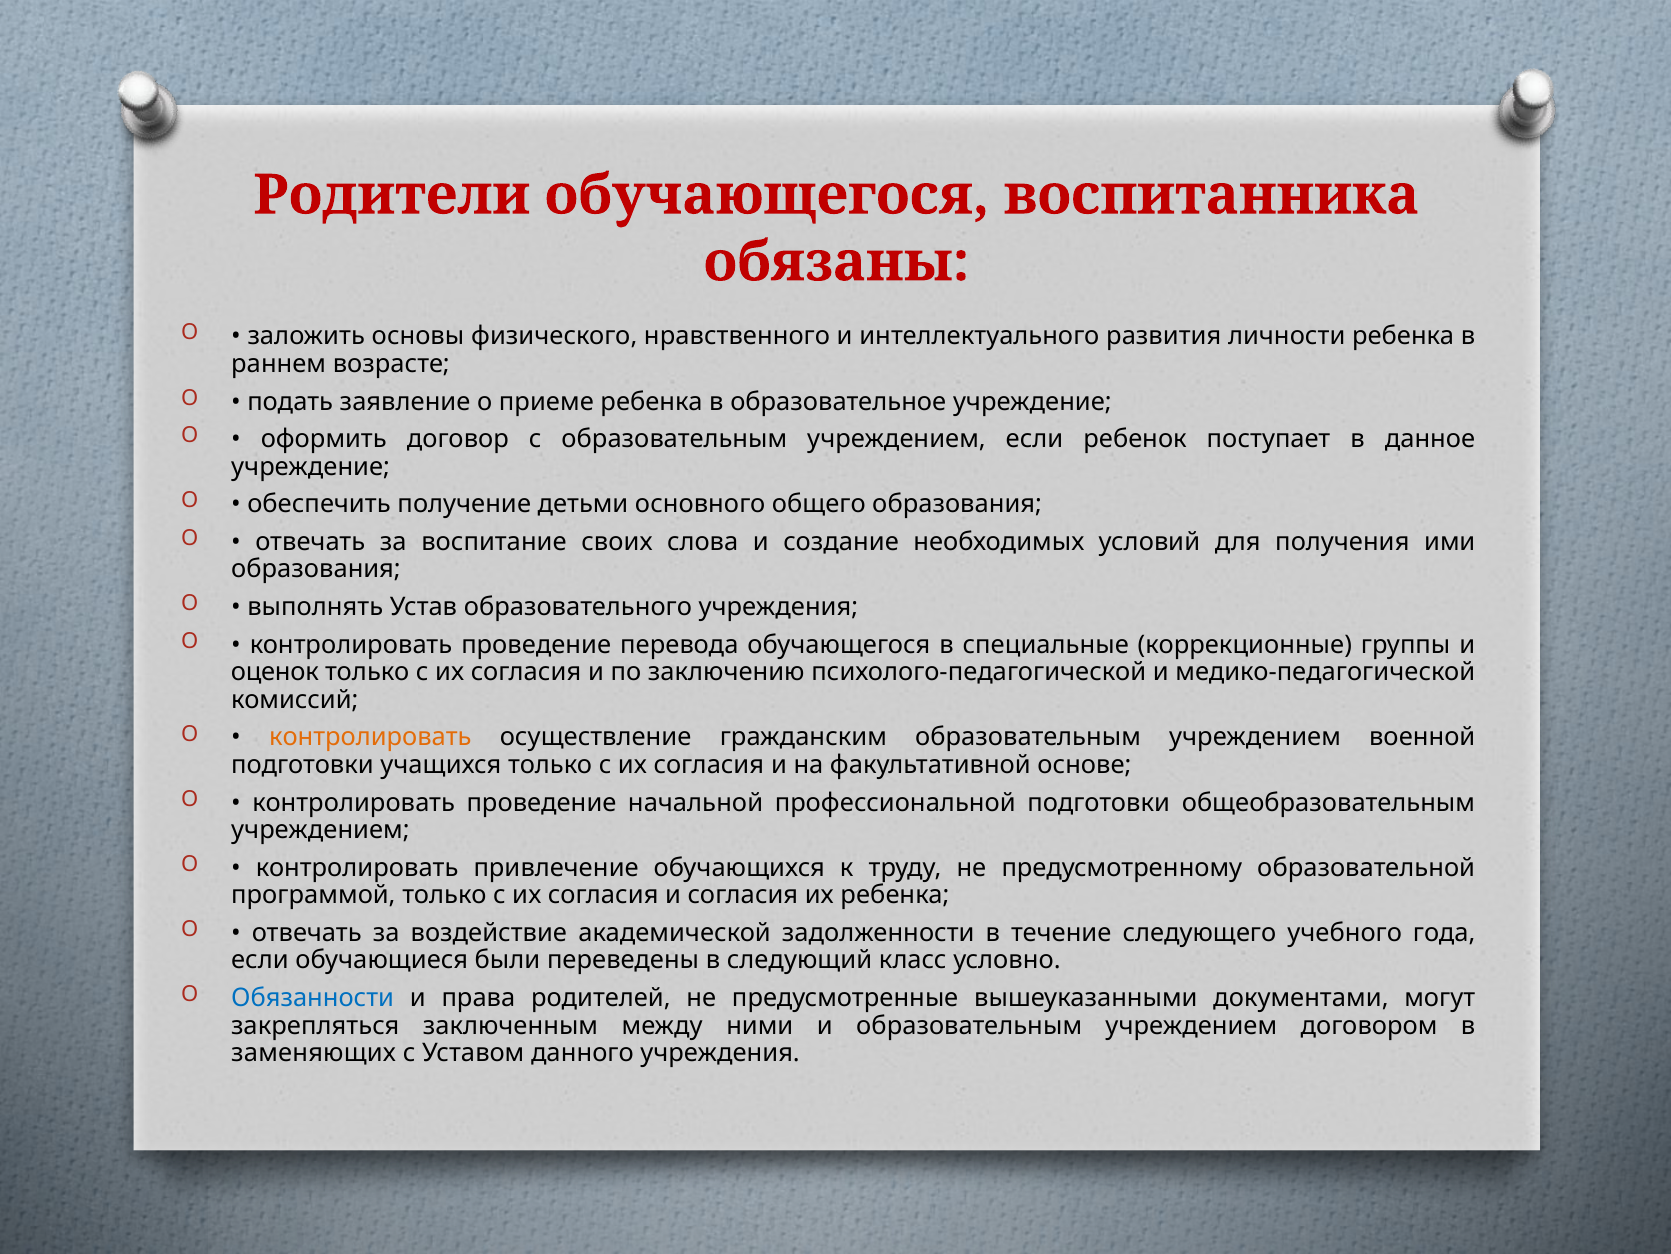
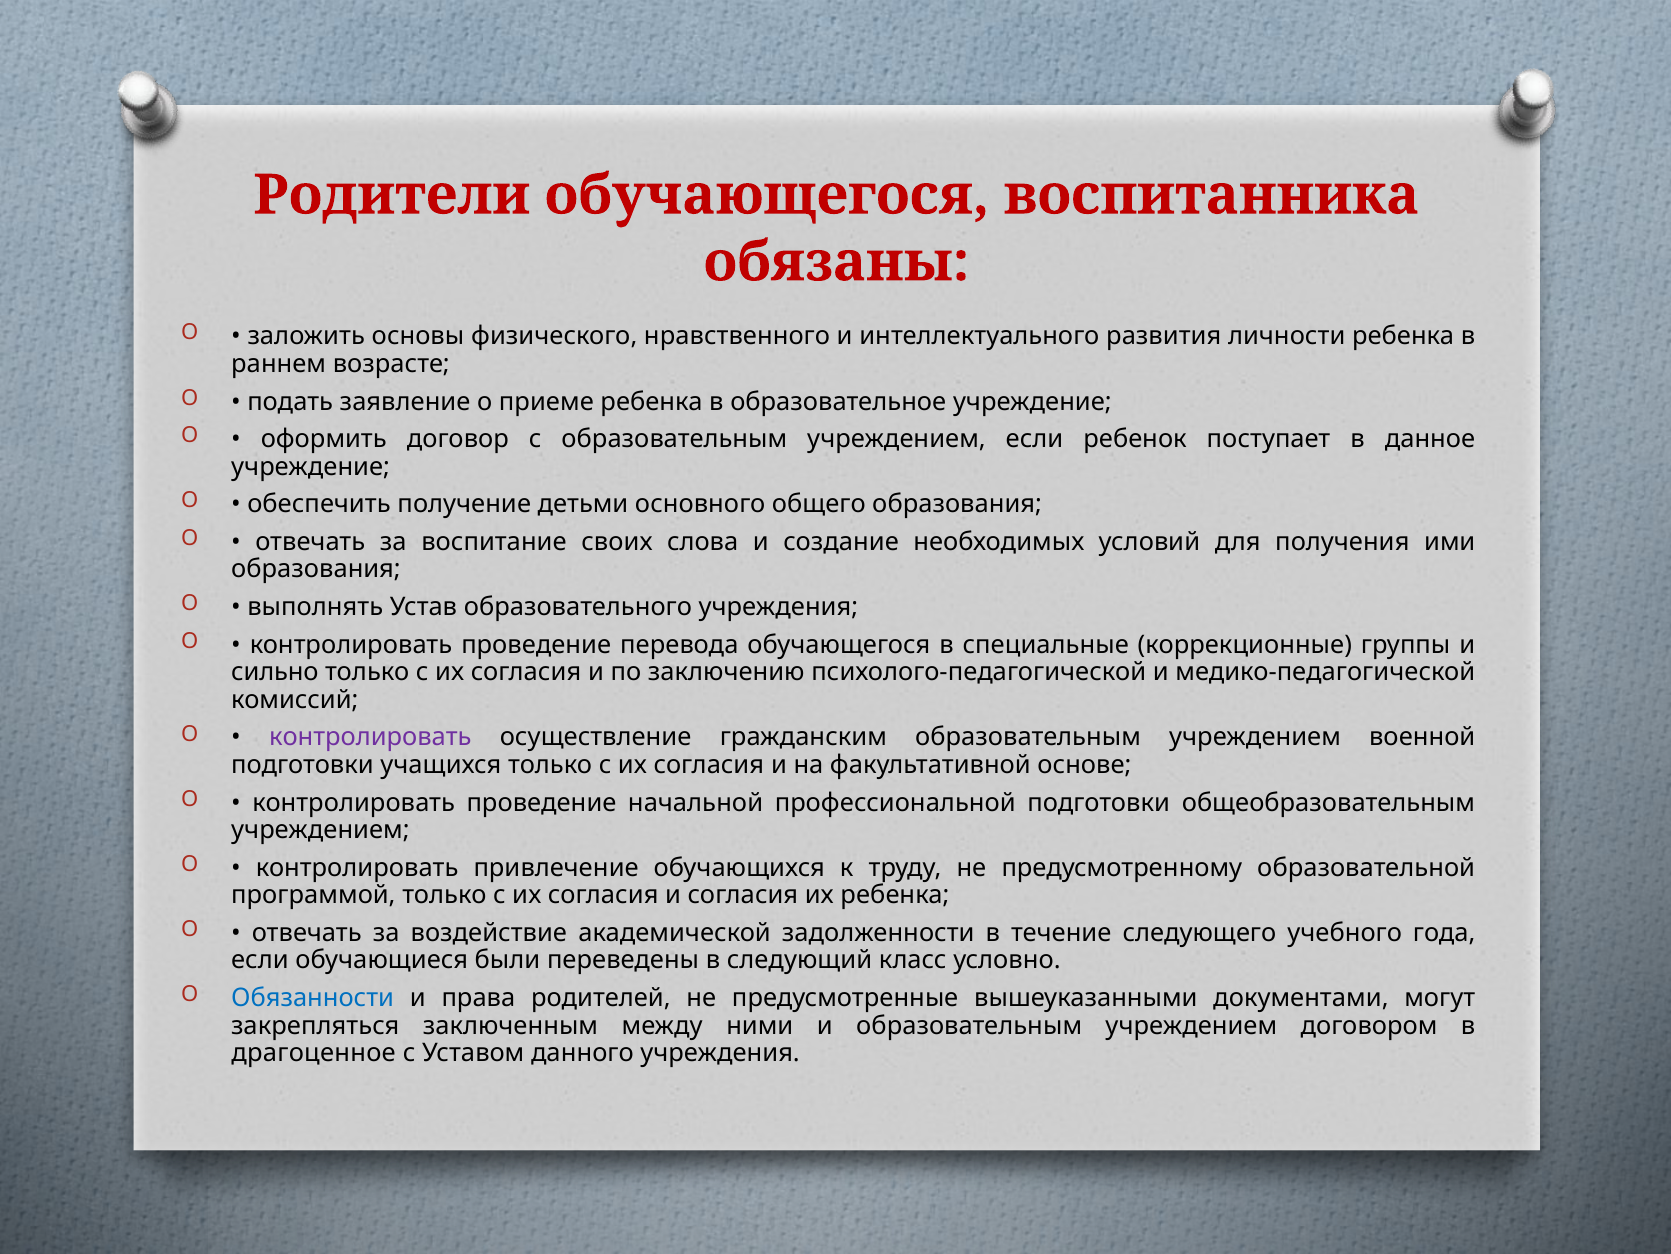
оценок: оценок -> сильно (275, 672)
контролировать colour: orange -> purple (370, 737)
заменяющих: заменяющих -> драгоценное (314, 1053)
